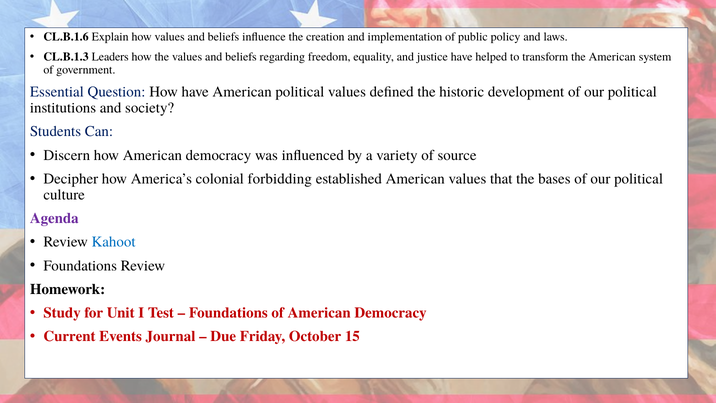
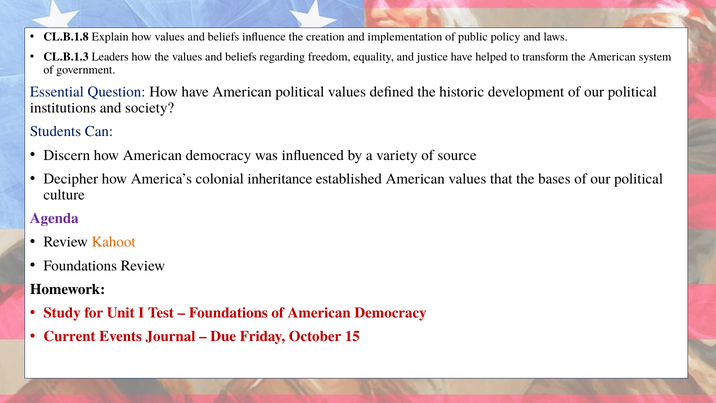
CL.B.1.6: CL.B.1.6 -> CL.B.1.8 (66, 37)
forbidding: forbidding -> inheritance (280, 179)
Kahoot colour: blue -> orange (114, 242)
